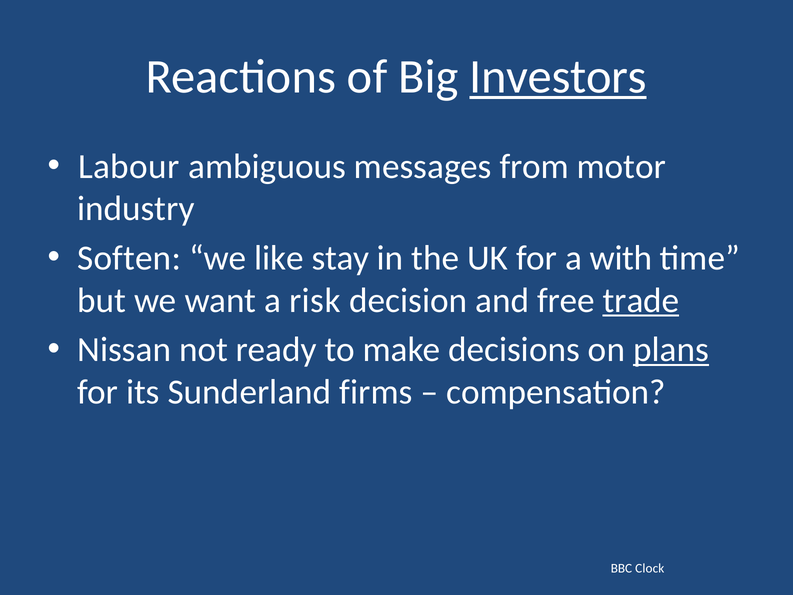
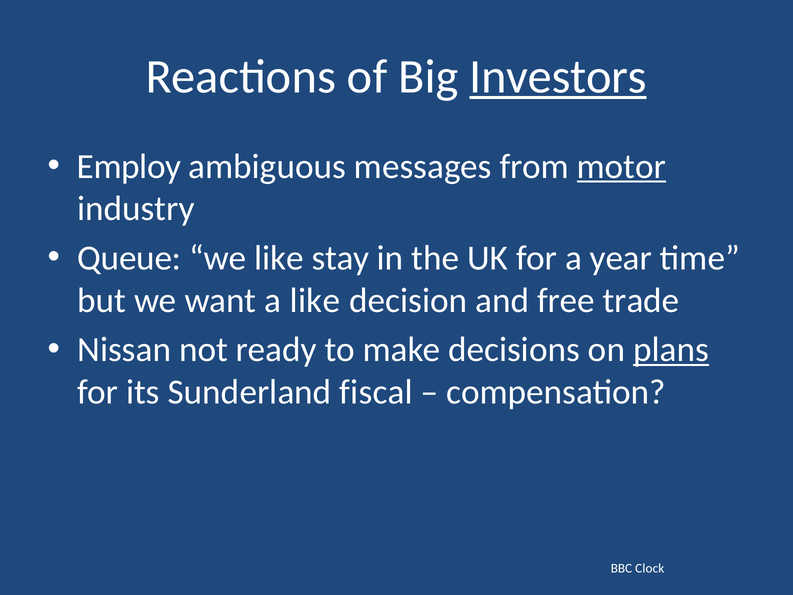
Labour: Labour -> Employ (129, 166)
motor underline: none -> present (621, 166)
Soften: Soften -> Queue (129, 258)
with: with -> year (621, 258)
a risk: risk -> like (315, 300)
trade underline: present -> none (641, 300)
firms: firms -> fiscal (376, 392)
